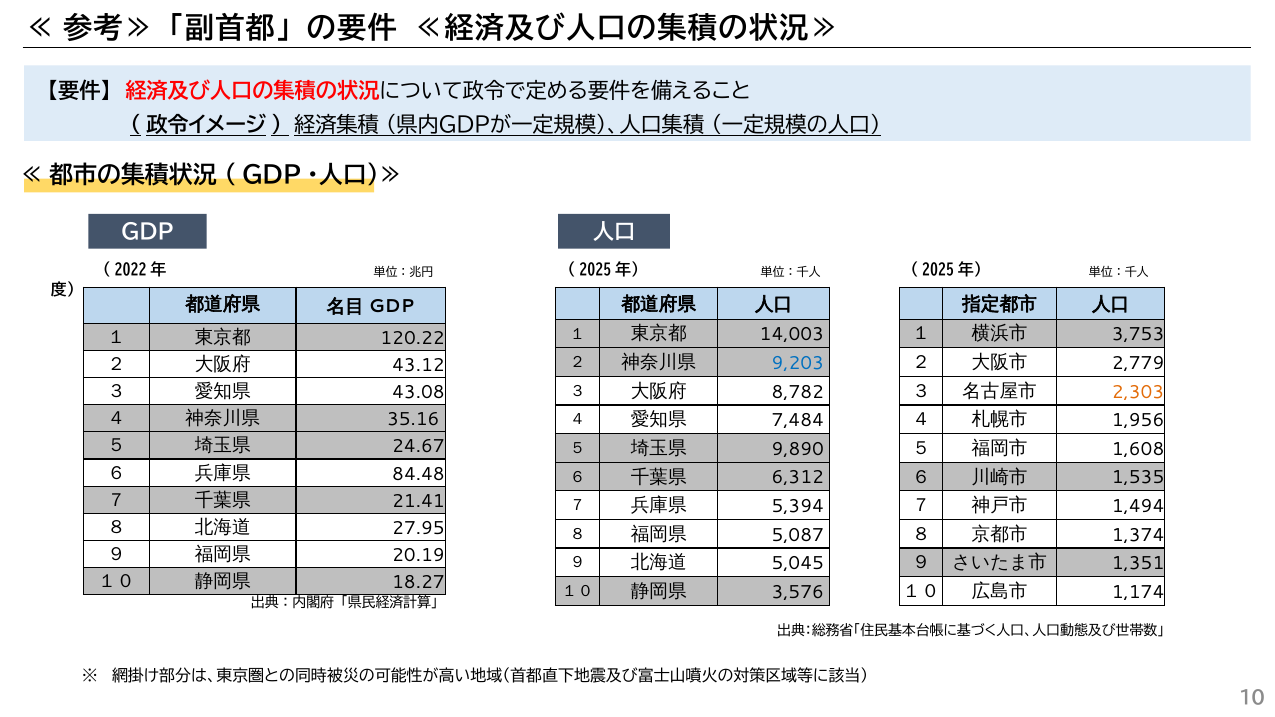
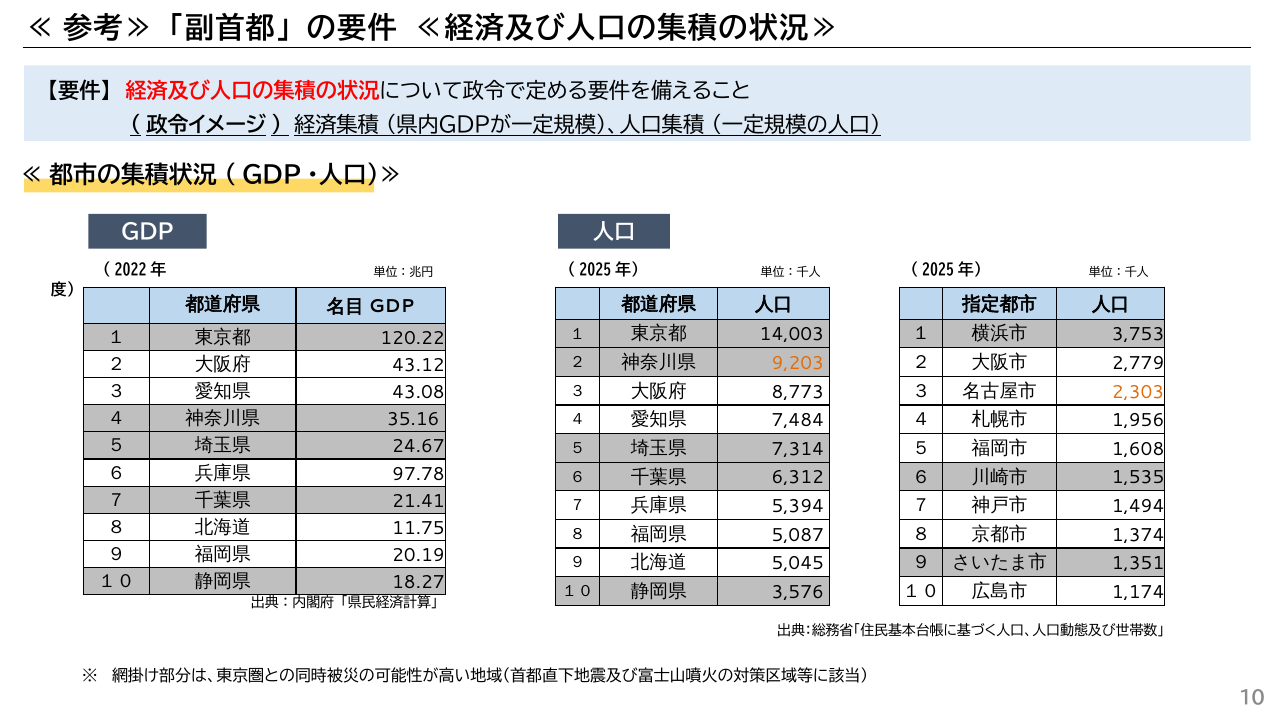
9,203 colour: blue -> orange (798, 364)
8,782: 8,782 -> 8,773 (798, 392)
9,890: 9,890 -> 7,314 (798, 449)
84.48: 84.48 -> 97.78 (418, 474)
27.95: 27.95 -> 11.75 (418, 528)
